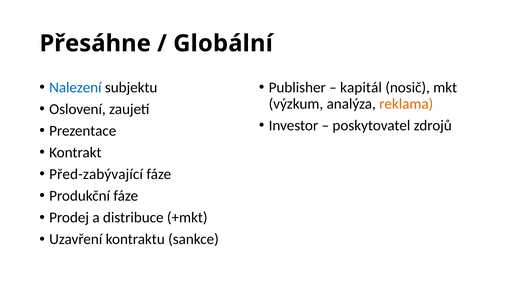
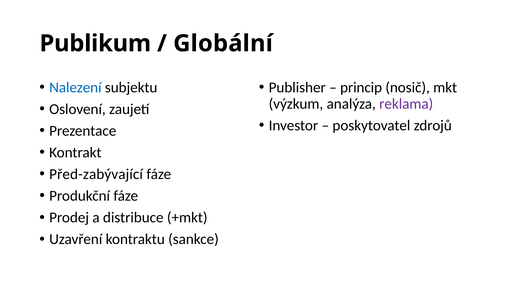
Přesáhne: Přesáhne -> Publikum (95, 44)
kapitál: kapitál -> princip (361, 88)
reklama colour: orange -> purple (406, 104)
